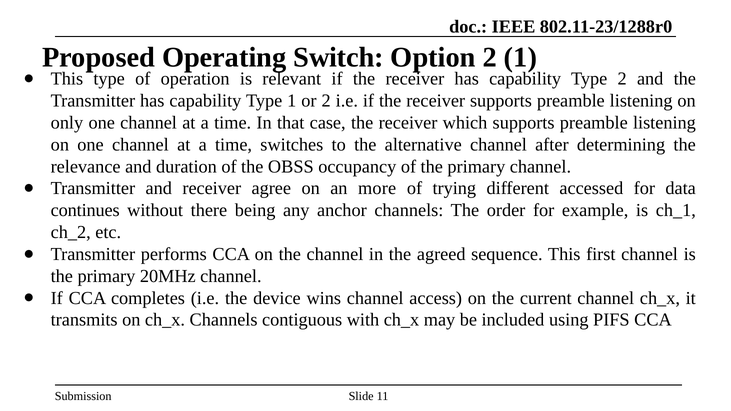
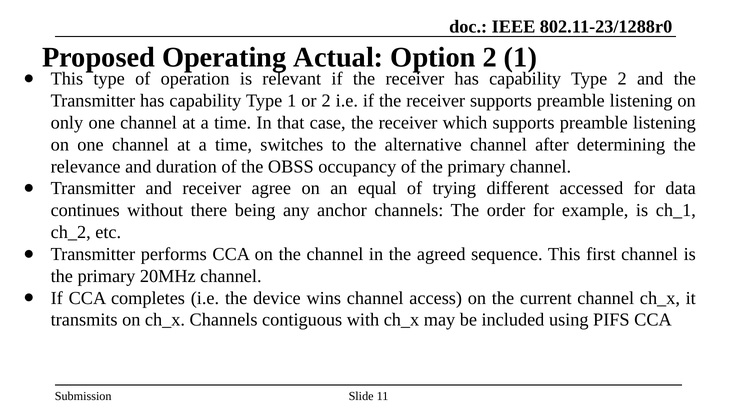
Switch: Switch -> Actual (338, 57)
more: more -> equal (377, 188)
